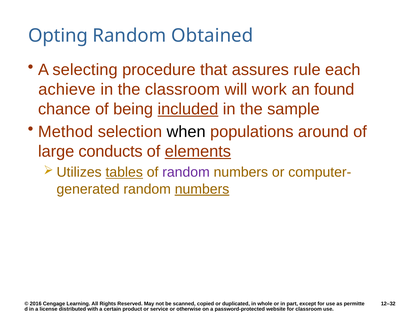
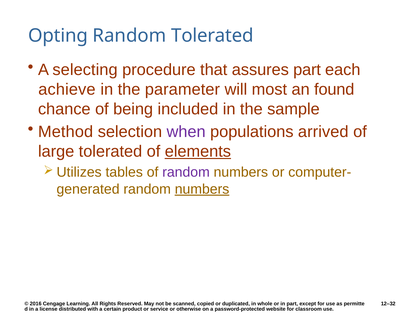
Random Obtained: Obtained -> Tolerated (212, 36)
assures rule: rule -> part (307, 70)
the classroom: classroom -> parameter (182, 89)
work: work -> most (269, 89)
included underline: present -> none (188, 109)
when colour: black -> purple (186, 132)
around: around -> arrived (323, 132)
large conducts: conducts -> tolerated (110, 151)
tables underline: present -> none (124, 172)
